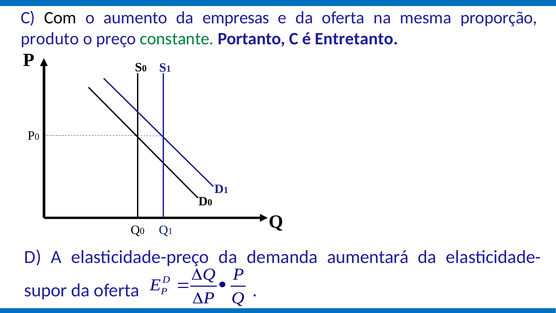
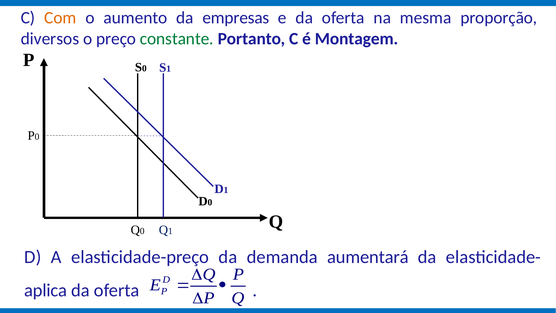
Com colour: black -> orange (60, 18)
produto: produto -> diversos (50, 39)
Entretanto: Entretanto -> Montagem (356, 39)
supor: supor -> aplica (46, 290)
